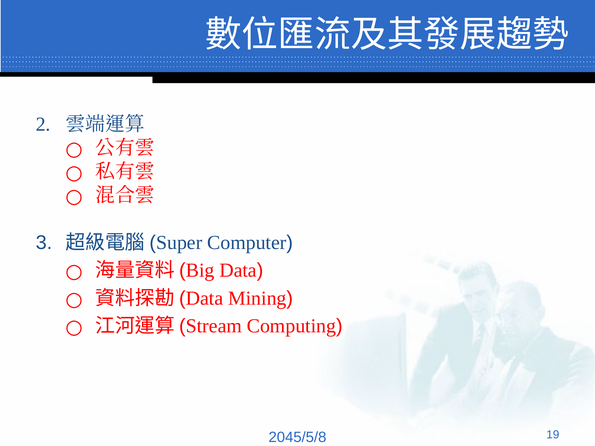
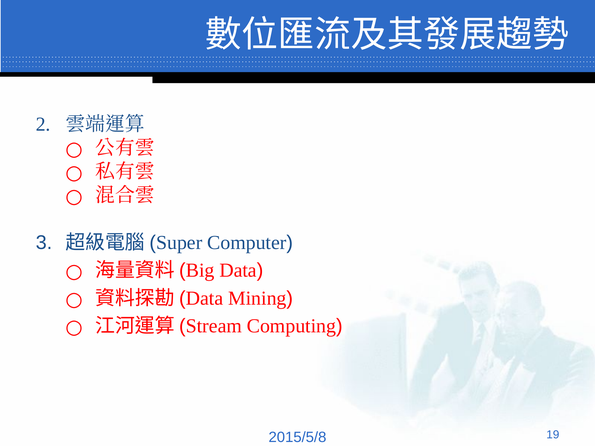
2045/5/8: 2045/5/8 -> 2015/5/8 (297, 438)
